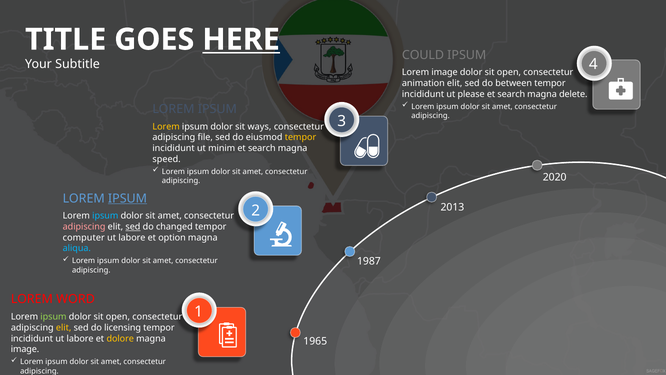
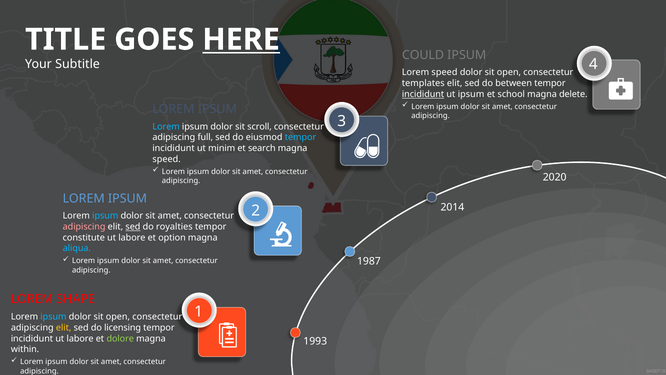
Lorem image: image -> speed (444, 72)
animation: animation -> templates (423, 83)
incididunt underline: none -> present (423, 94)
ut please: please -> ipsum (471, 94)
search: search -> school (511, 94)
Lorem colour: yellow -> light blue (166, 126)
ways: ways -> scroll (260, 126)
file: file -> full (205, 137)
tempor colour: yellow -> light blue (301, 137)
IPSUM underline: present -> none (128, 198)
2013: 2013 -> 2014 (452, 207)
changed: changed -> royalties (174, 227)
computer: computer -> constitute (84, 237)
WORD: WORD -> SHAPE (76, 299)
ipsum colour: light green -> light blue (53, 317)
dolore colour: yellow -> light green (120, 338)
1965: 1965 -> 1993 (315, 341)
image: image -> within (25, 349)
